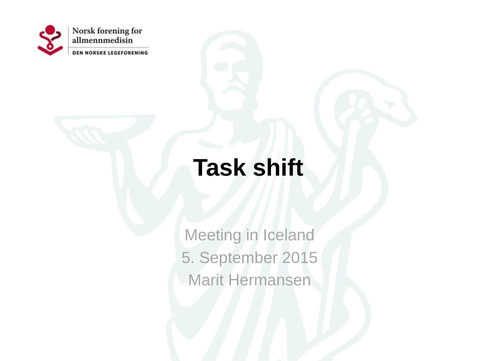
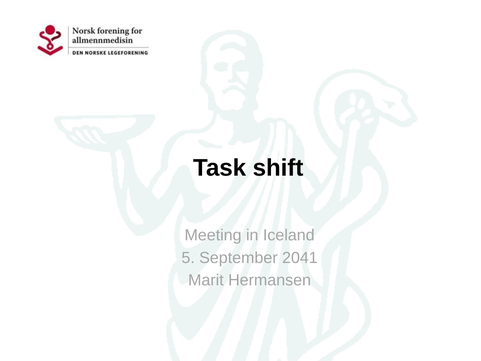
2015: 2015 -> 2041 (300, 258)
